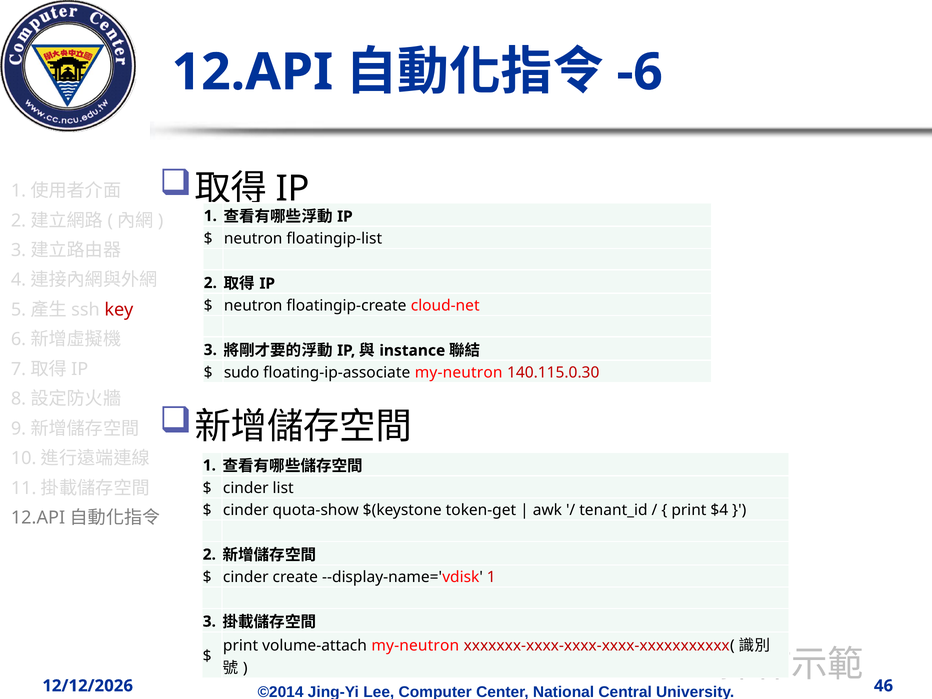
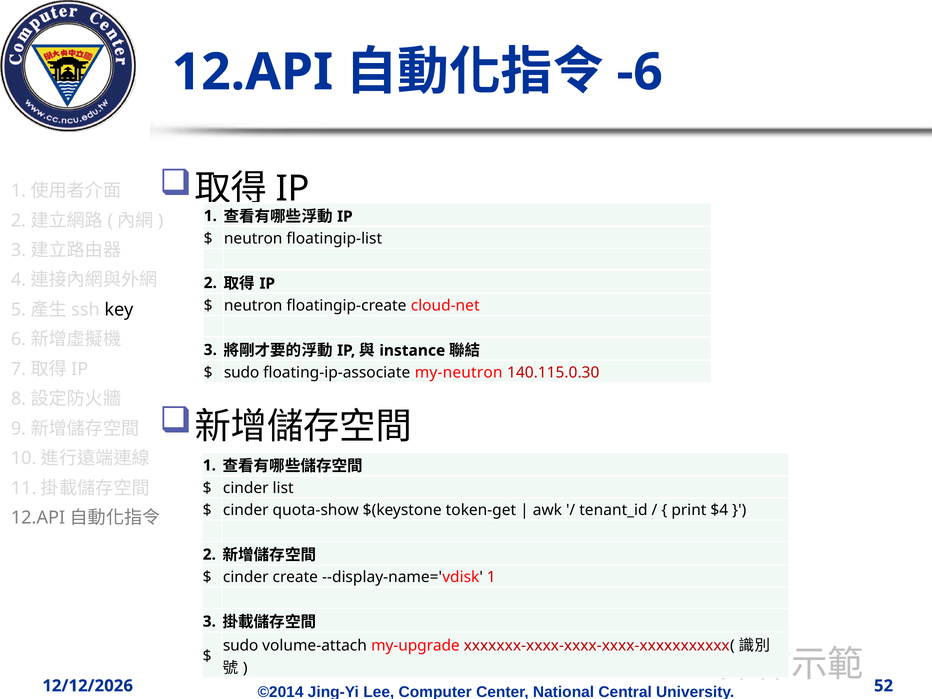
key colour: red -> black (119, 310)
print: print -> sudo (241, 646)
volume-attach my-neutron: my-neutron -> my-upgrade (415, 646)
46: 46 -> 52 (884, 686)
